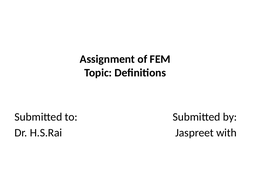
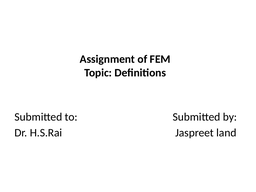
with: with -> land (226, 133)
